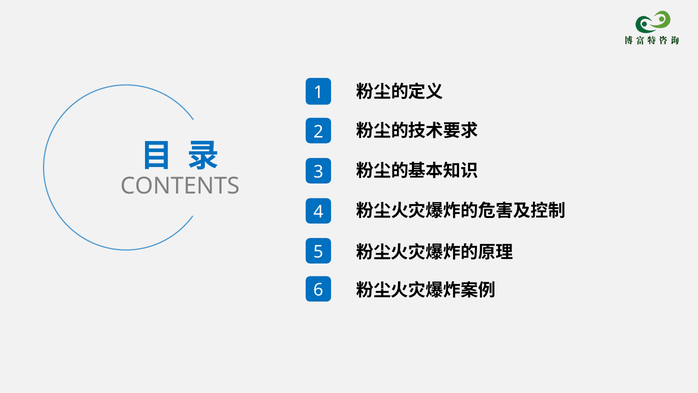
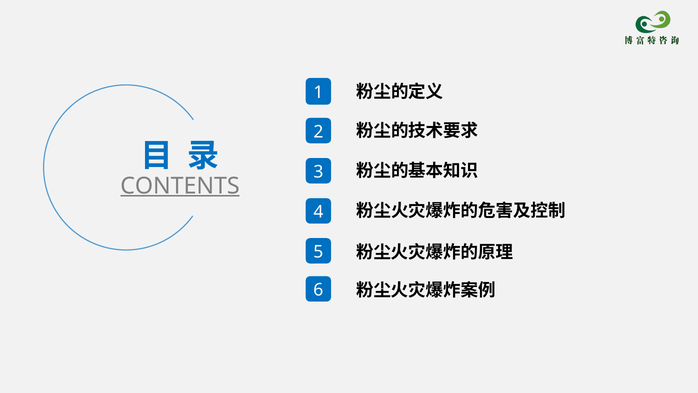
CONTENTS underline: none -> present (180, 186)
